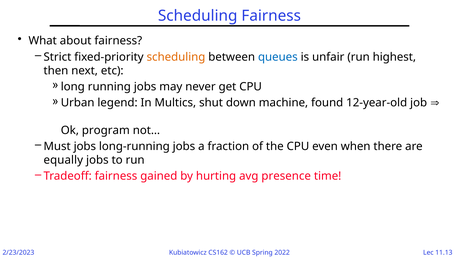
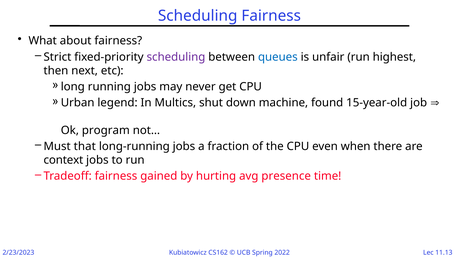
scheduling colour: orange -> purple (176, 57)
12-year-old: 12-year-old -> 15-year-old (377, 103)
Must jobs: jobs -> that (85, 146)
equally: equally -> context (63, 160)
